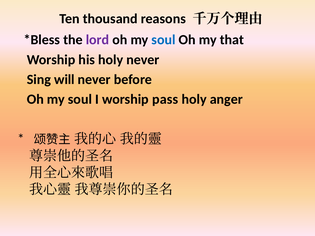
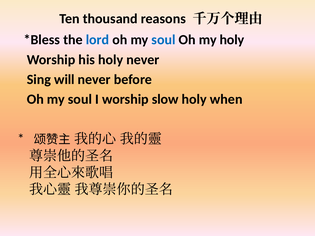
lord colour: purple -> blue (97, 40)
my that: that -> holy (232, 40)
pass: pass -> slow (165, 99)
anger: anger -> when (226, 99)
